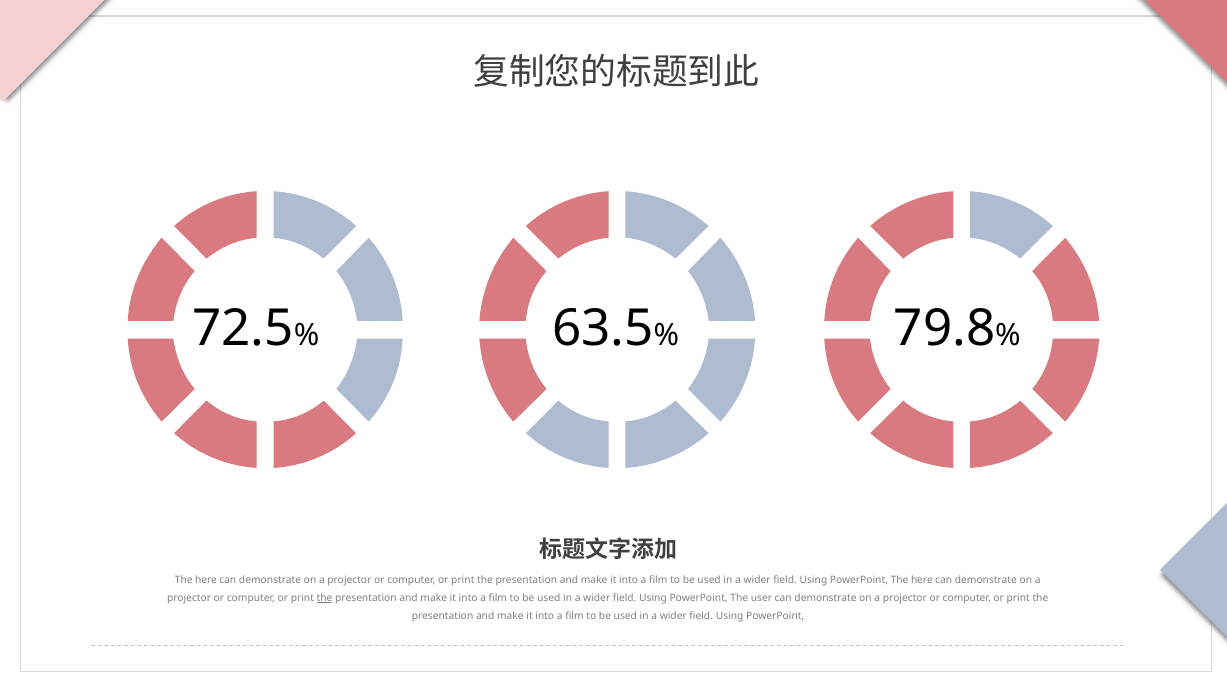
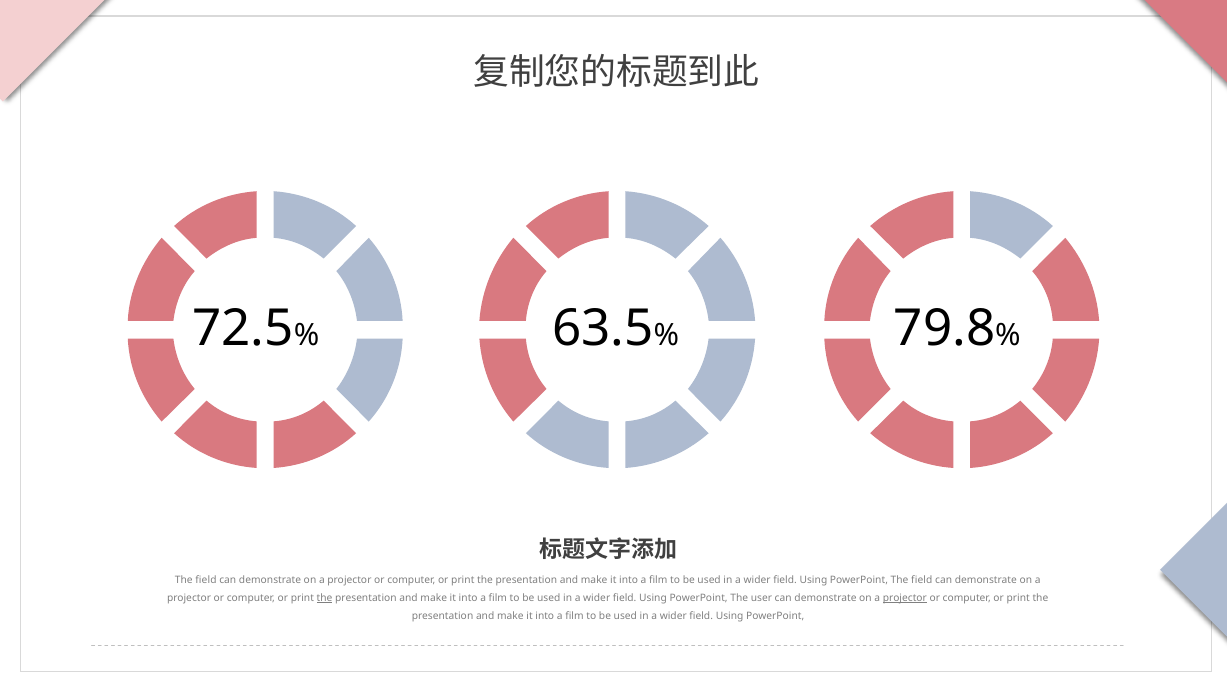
here: here -> field (206, 580)
PowerPoint The here: here -> field (922, 580)
projector underline: none -> present (905, 598)
